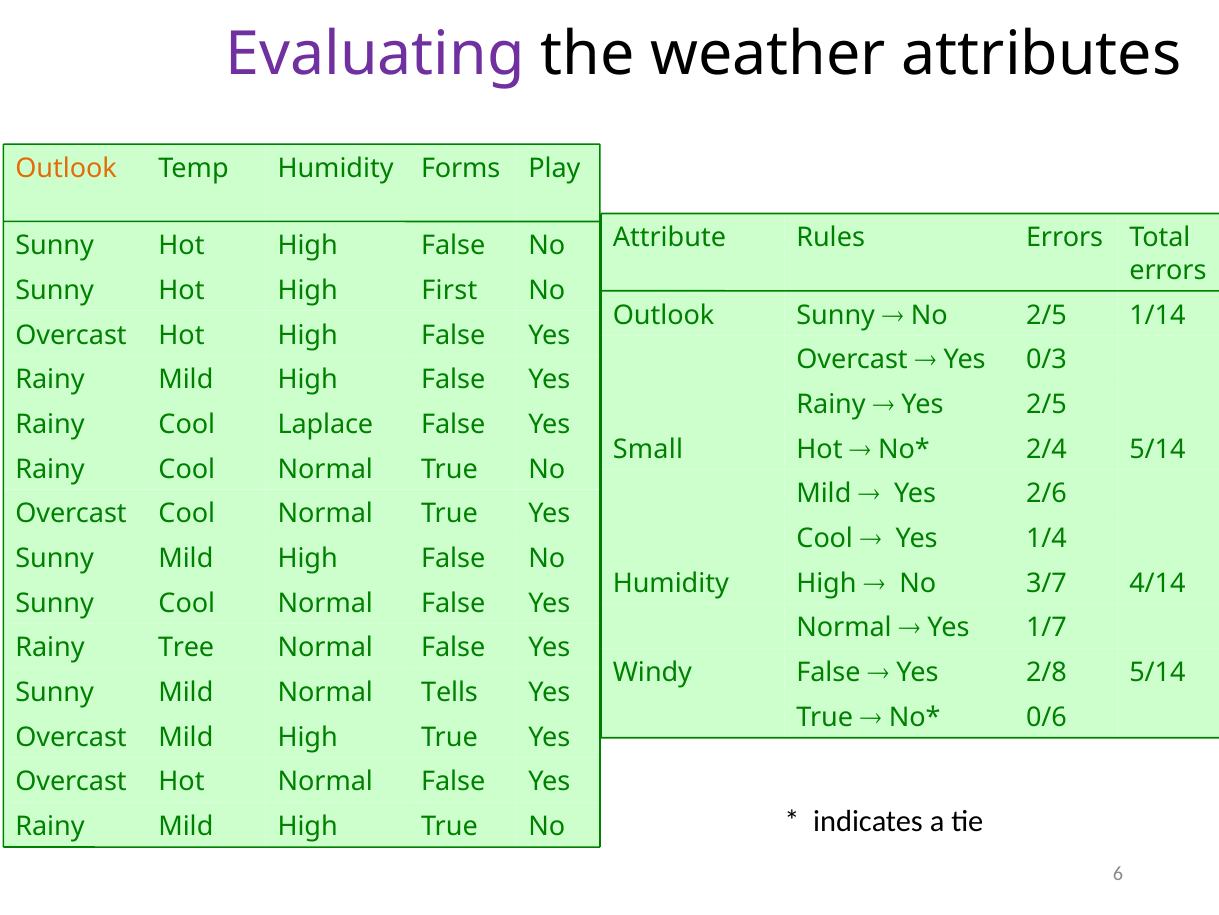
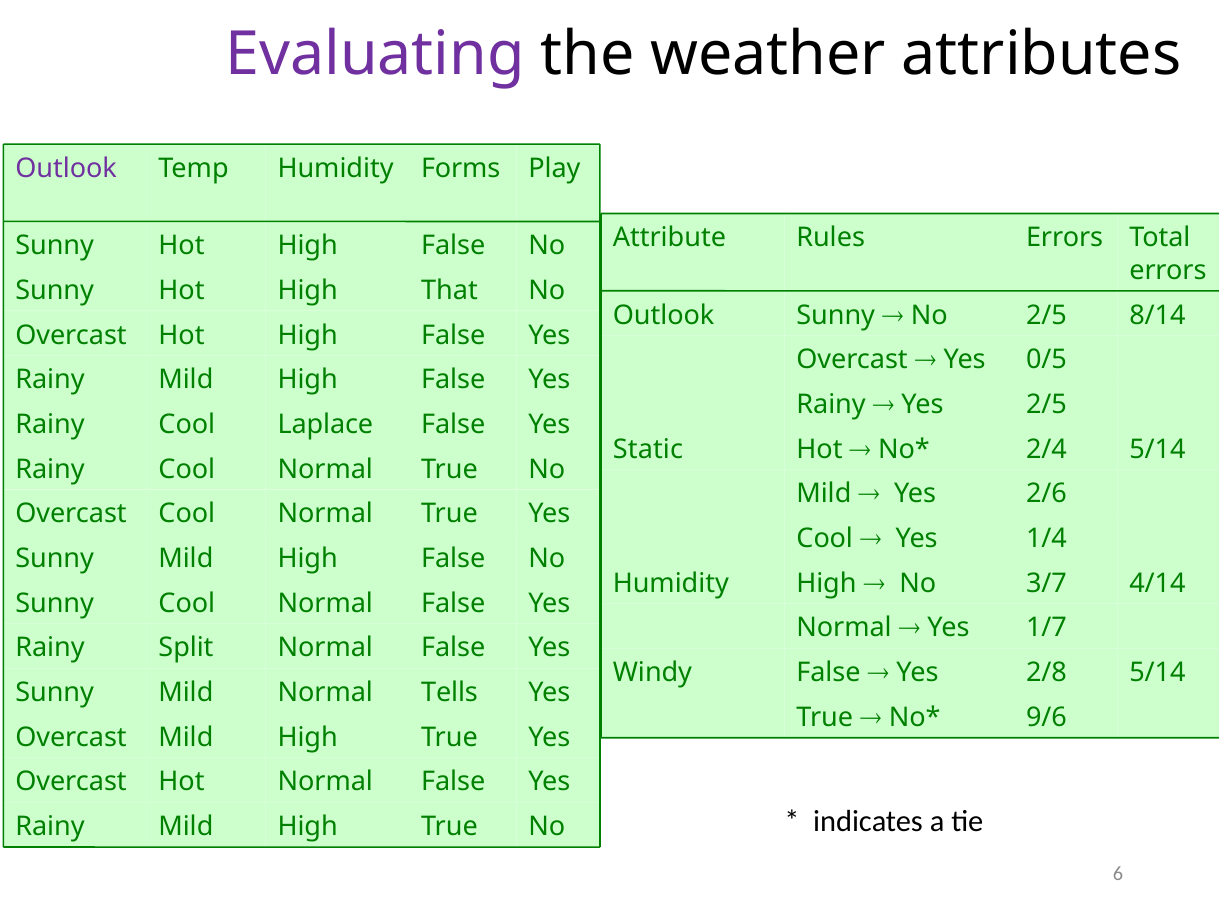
Outlook colour: orange -> purple (66, 168)
First: First -> That (449, 290)
1/14: 1/14 -> 8/14 (1157, 315)
0/3: 0/3 -> 0/5 (1046, 360)
Small: Small -> Static (648, 449)
Tree: Tree -> Split (186, 647)
0/6: 0/6 -> 9/6 (1046, 717)
